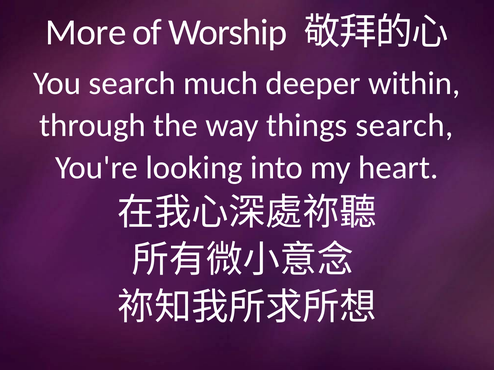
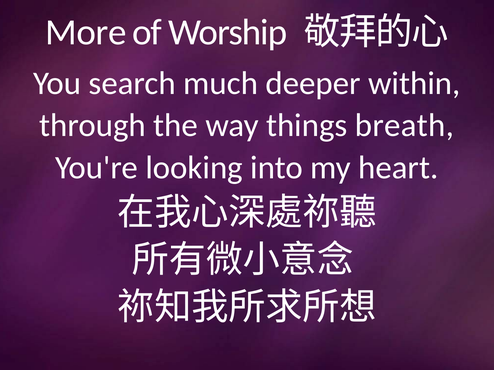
things search: search -> breath (404, 126)
